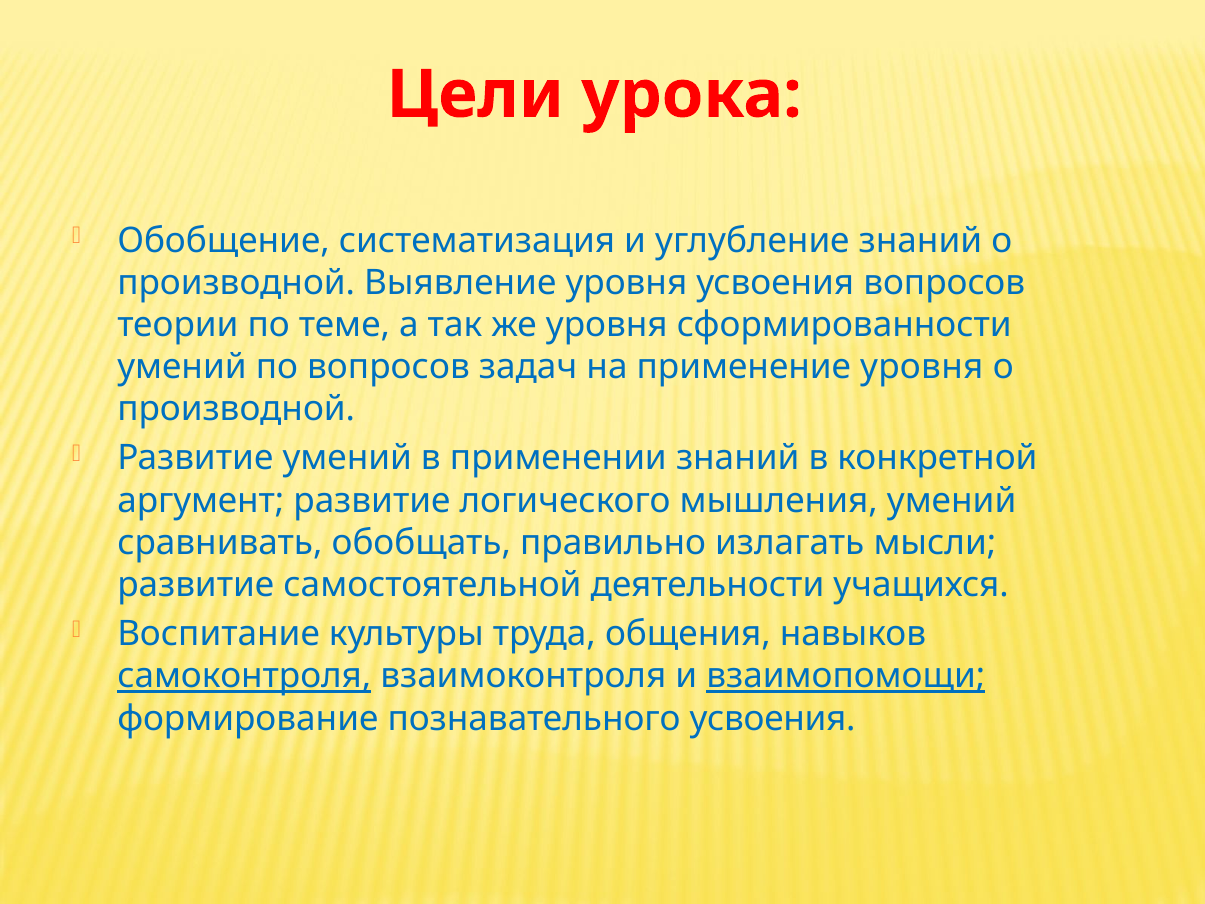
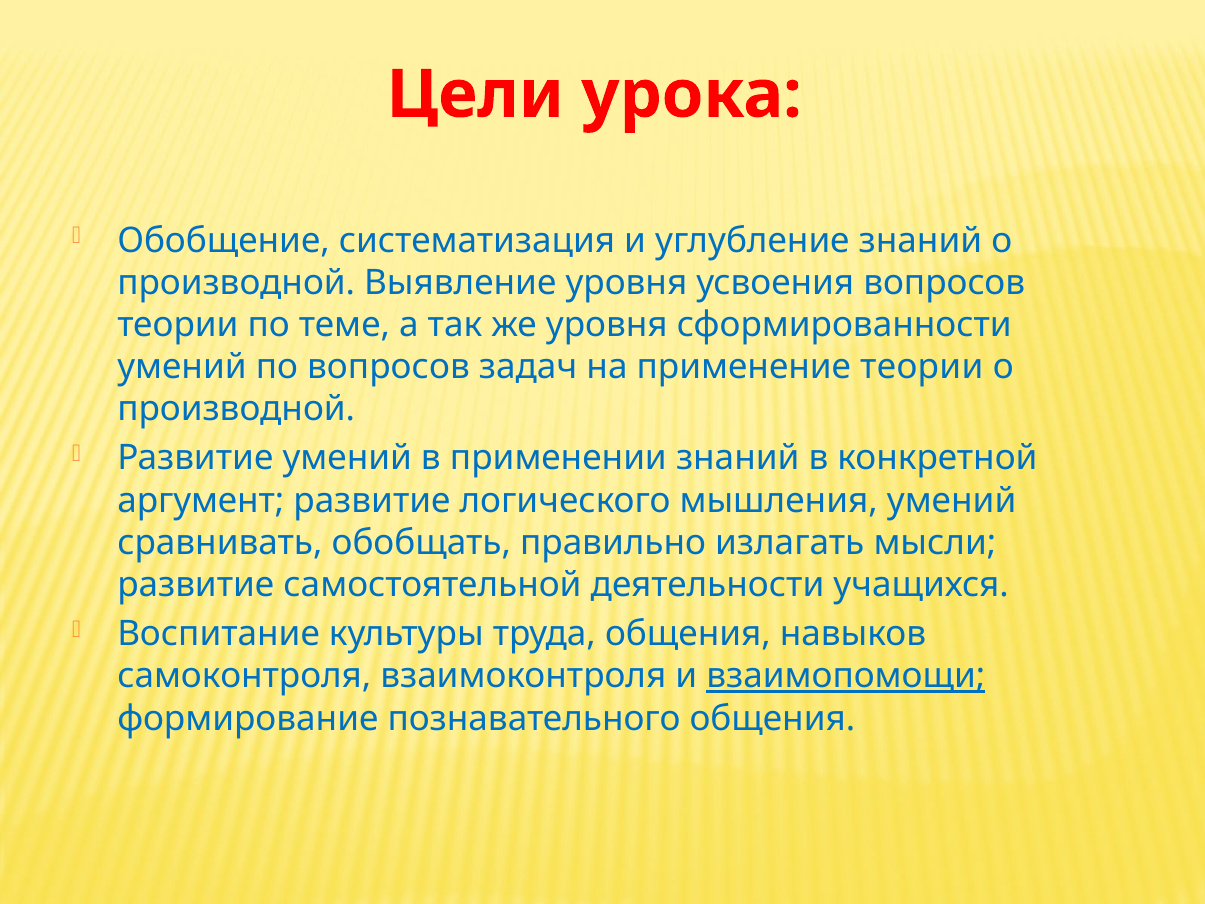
применение уровня: уровня -> теории (922, 367)
самоконтроля underline: present -> none (244, 676)
познавательного усвоения: усвоения -> общения (772, 718)
